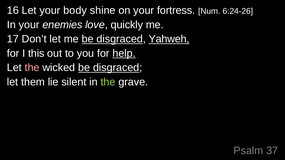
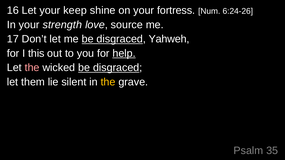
body: body -> keep (75, 10)
enemies: enemies -> strength (62, 25)
quickly: quickly -> source (127, 25)
Yahweh underline: present -> none (169, 39)
the colour: light green -> yellow (108, 82)
37: 37 -> 35 (272, 151)
